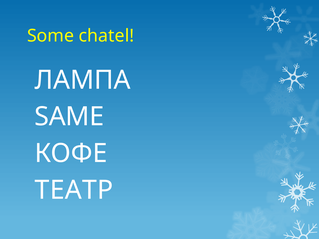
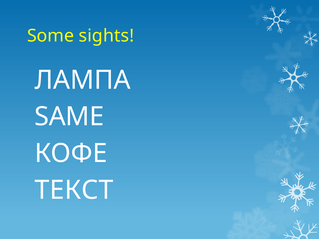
chatel: chatel -> sights (106, 36)
ТЕАТР: ТЕАТР -> ТЕКСТ (74, 190)
